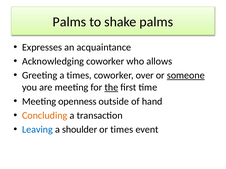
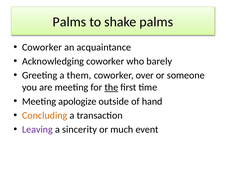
Expresses: Expresses -> Coworker (42, 47)
allows: allows -> barely (159, 61)
a times: times -> them (79, 76)
someone underline: present -> none (186, 76)
openness: openness -> apologize (77, 102)
Leaving colour: blue -> purple (37, 130)
shoulder: shoulder -> sincerity (80, 130)
or times: times -> much (122, 130)
